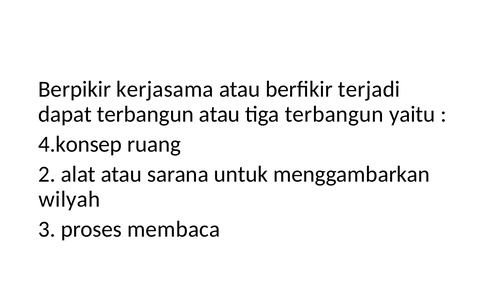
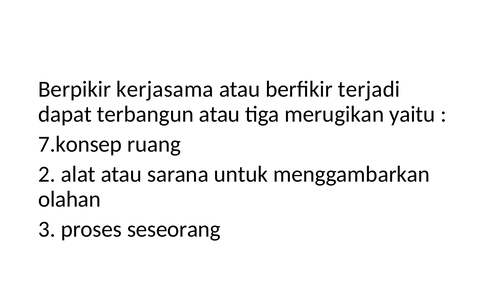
tiga terbangun: terbangun -> merugikan (334, 114)
4.konsep: 4.konsep -> 7.konsep (80, 144)
wilyah: wilyah -> olahan (70, 199)
membaca: membaca -> seseorang (174, 229)
